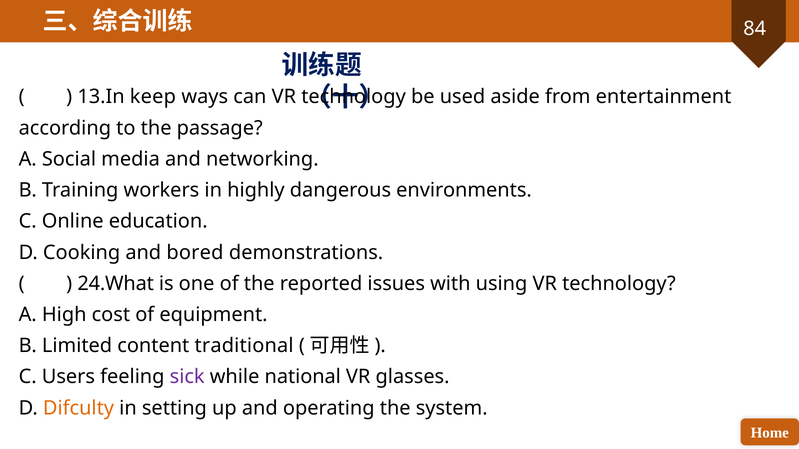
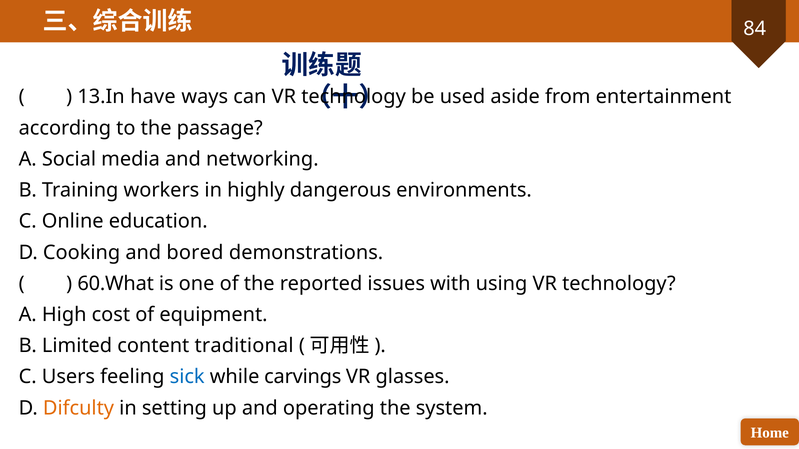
keep: keep -> have (153, 97)
24.What: 24.What -> 60.What (116, 284)
sick colour: purple -> blue (187, 377)
national: national -> carvings (303, 377)
